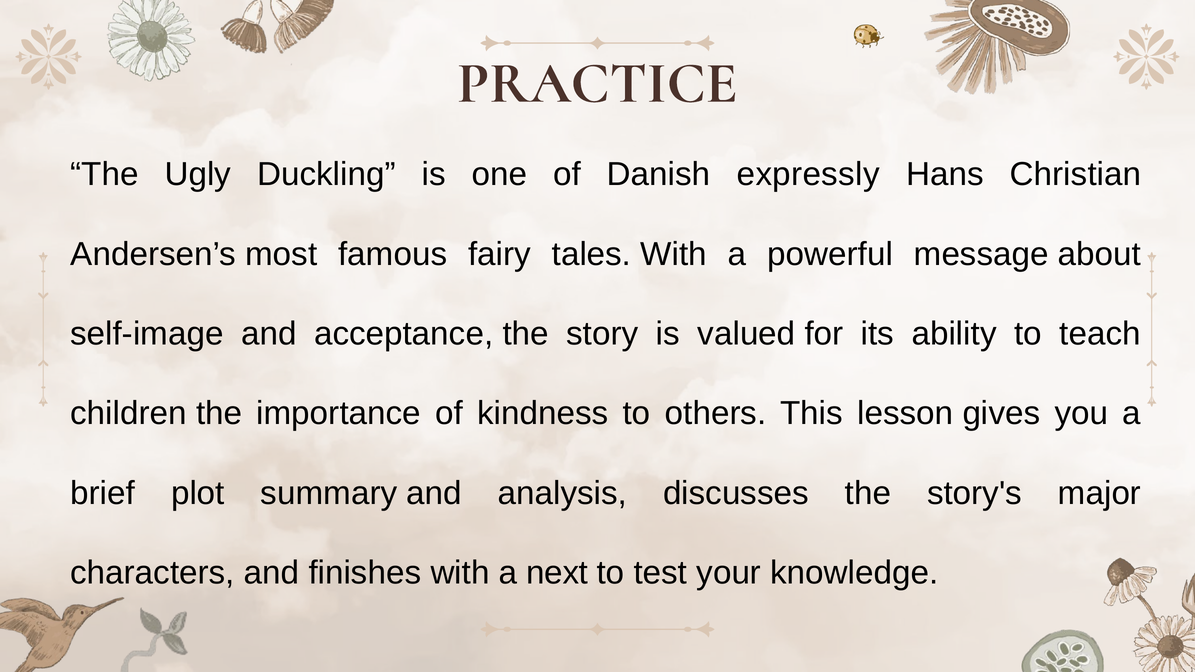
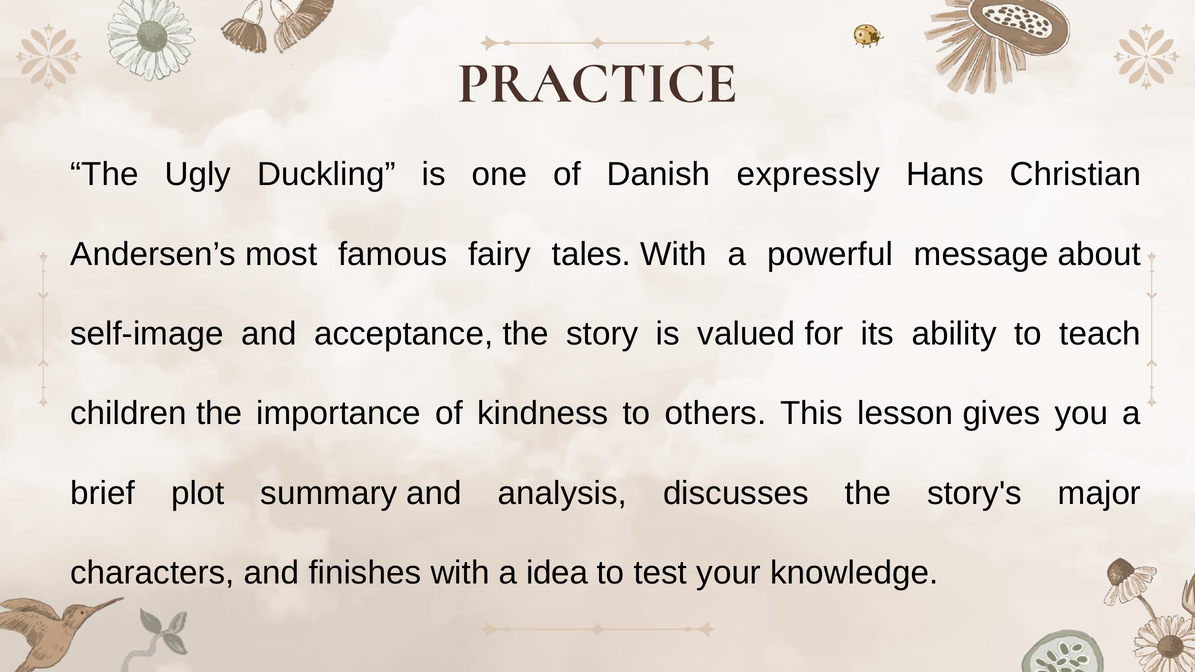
next: next -> idea (557, 573)
